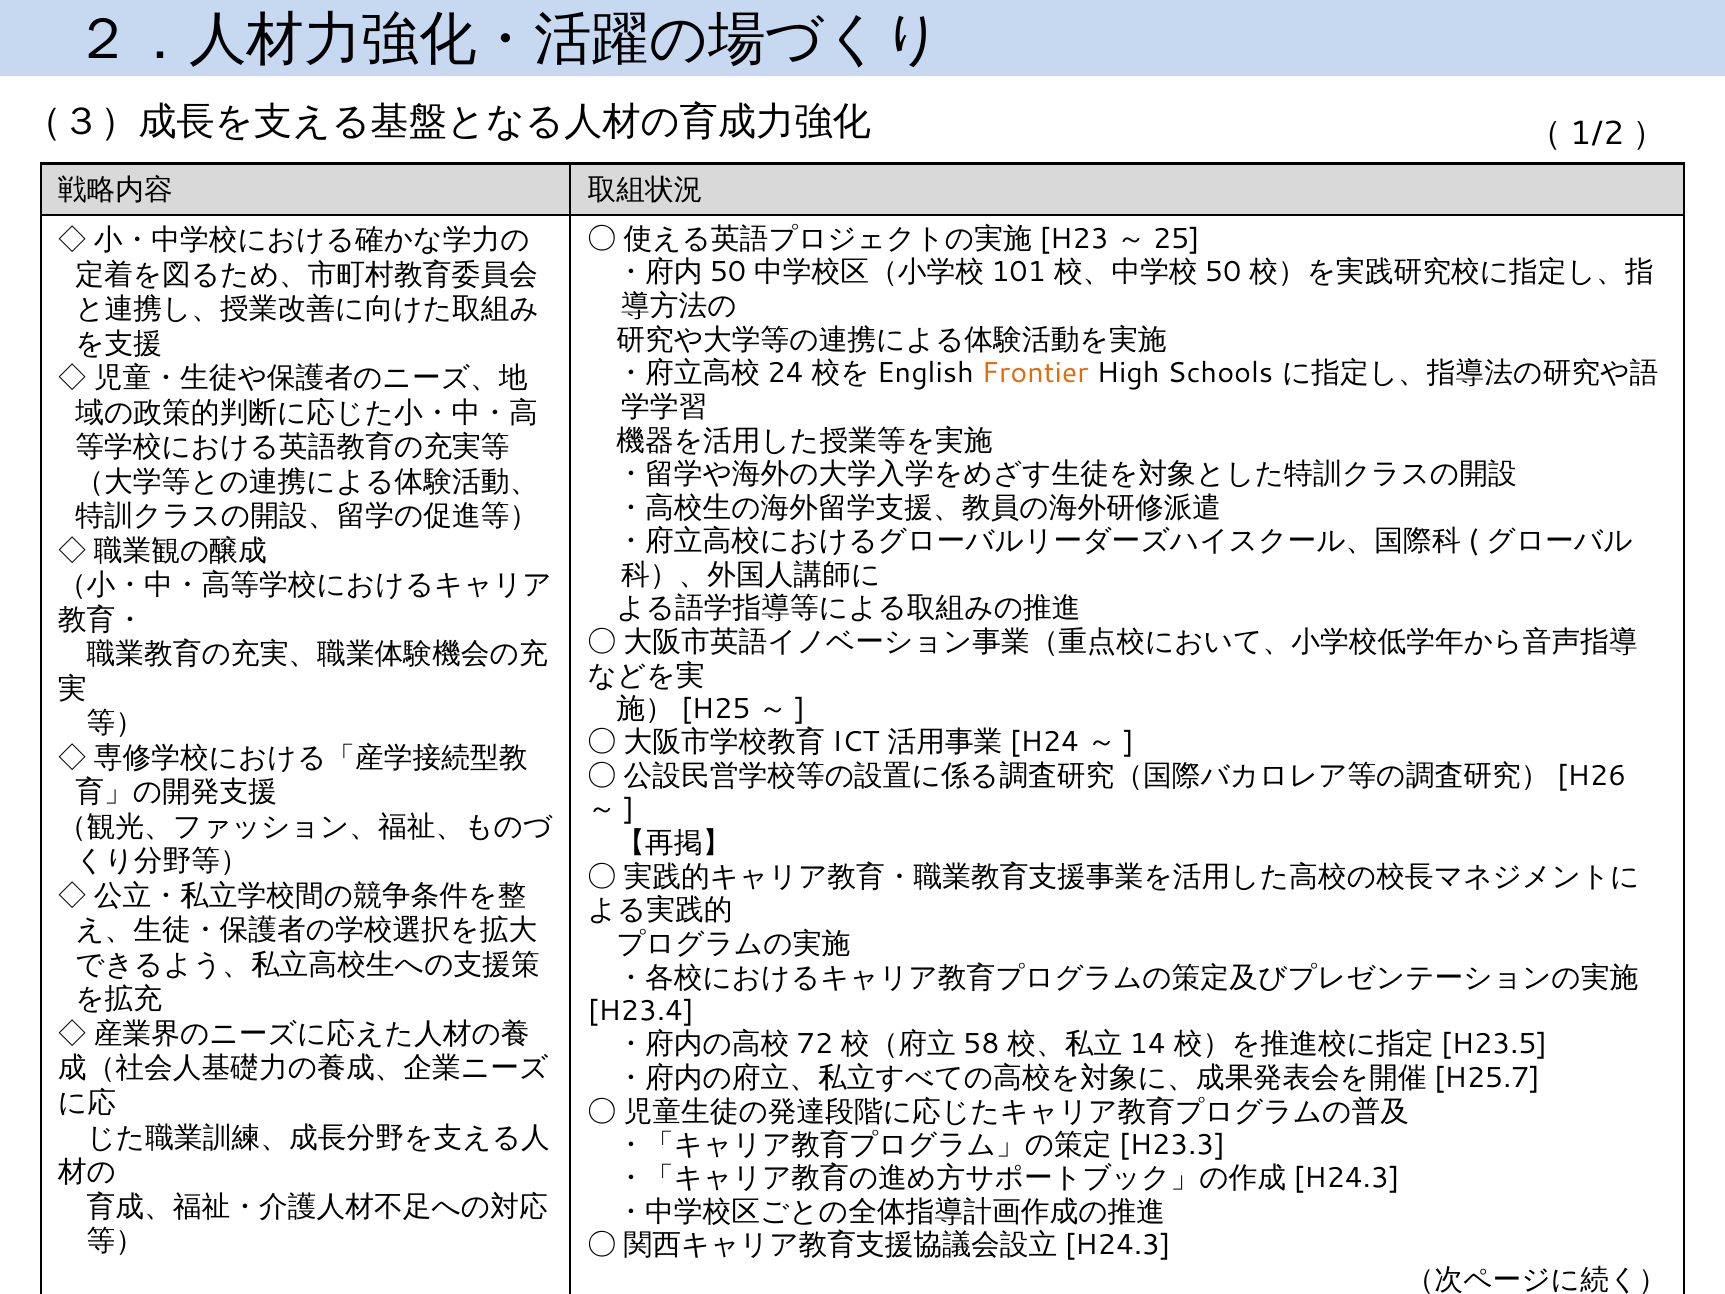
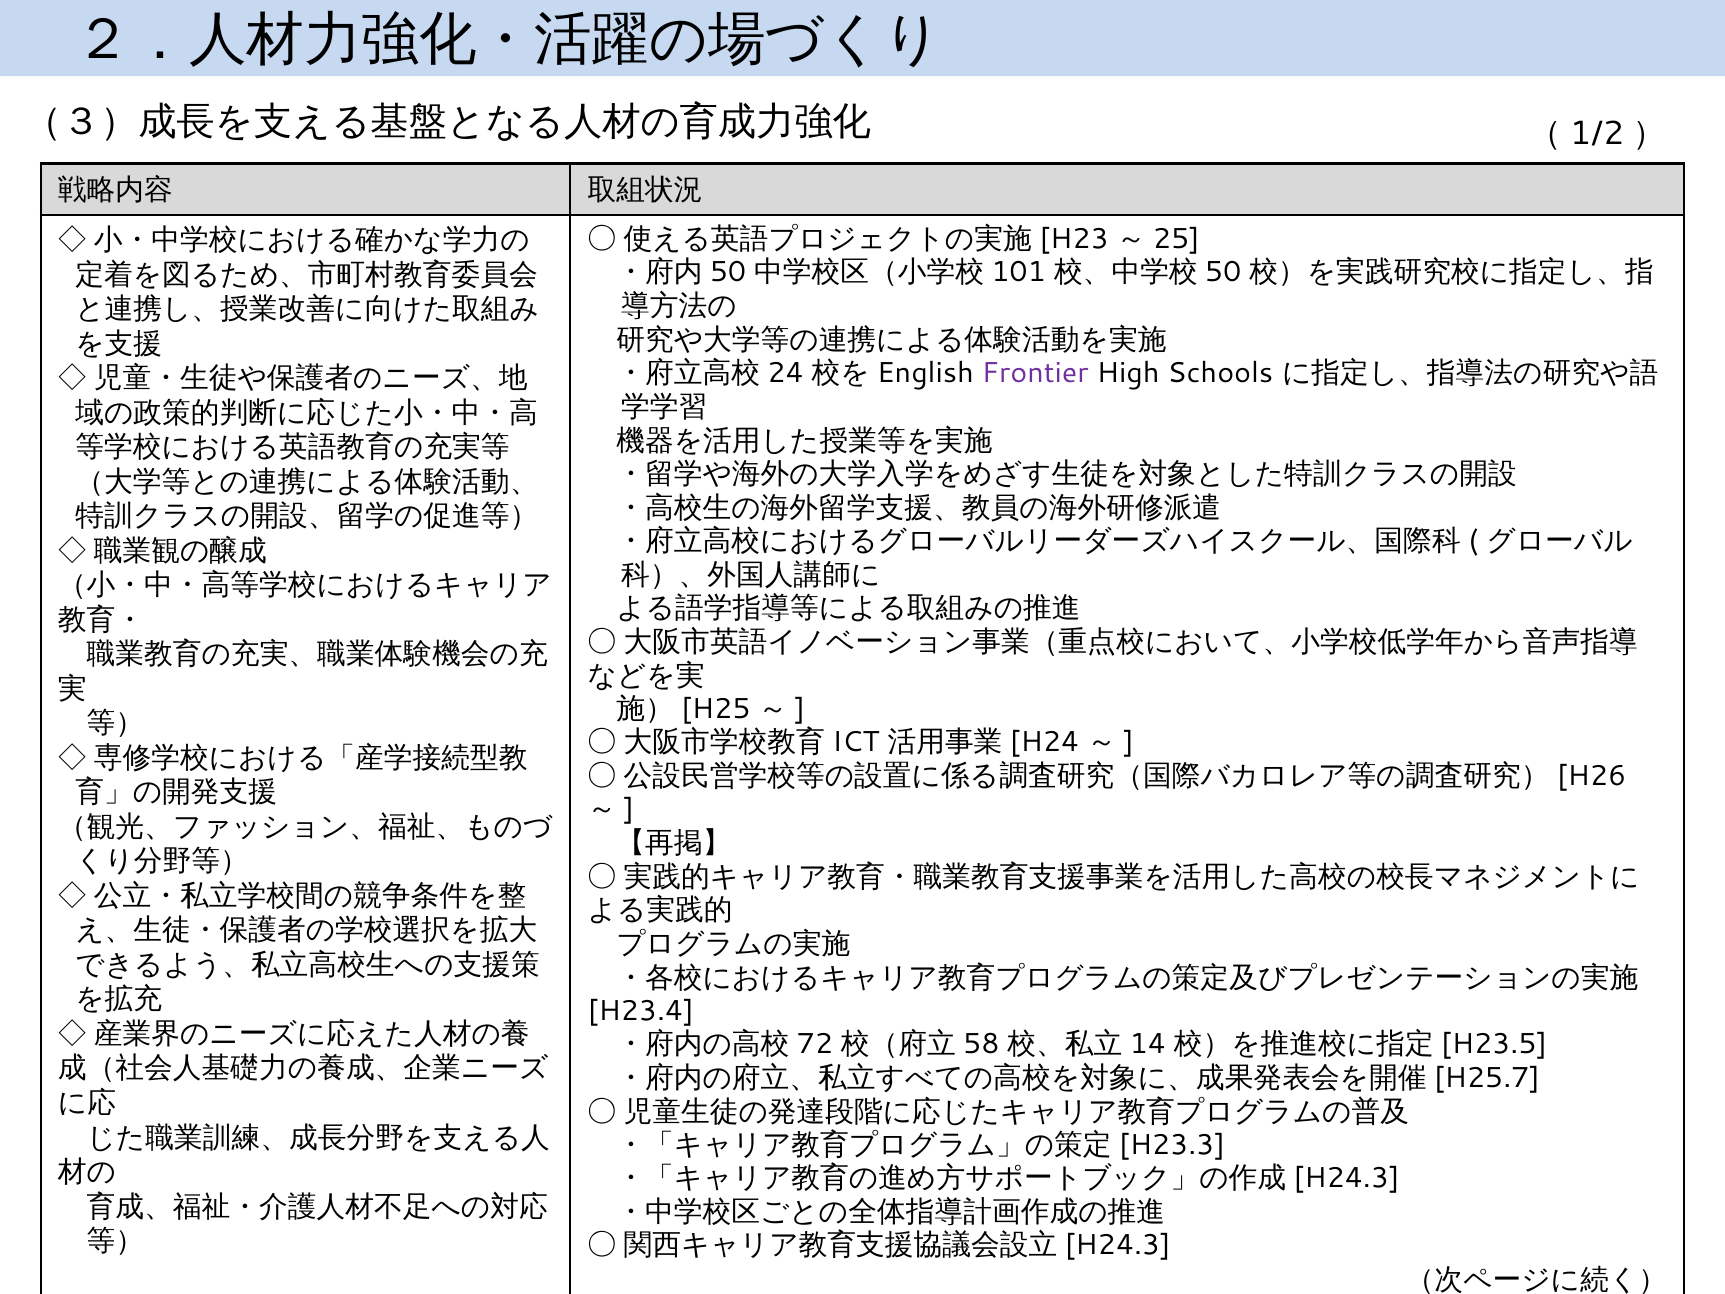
Frontier colour: orange -> purple (1035, 373)
